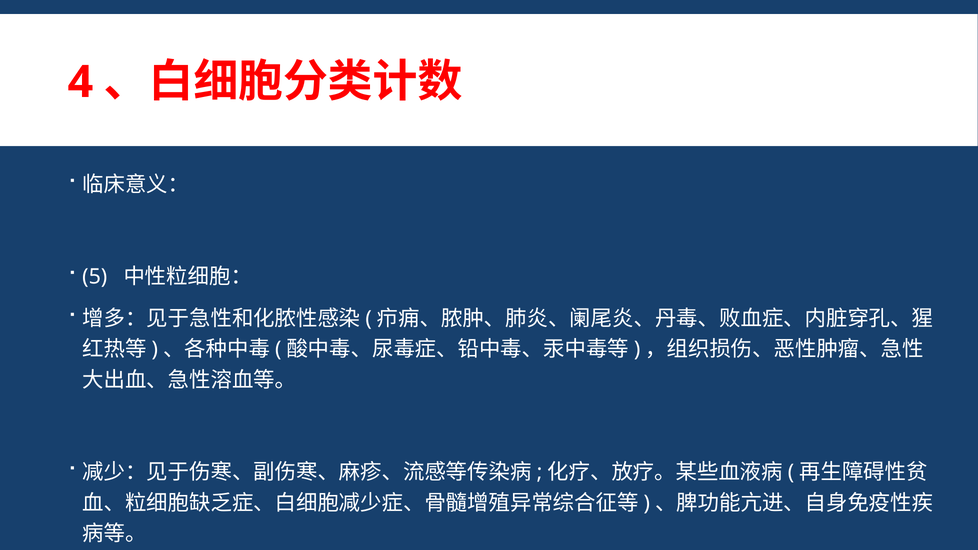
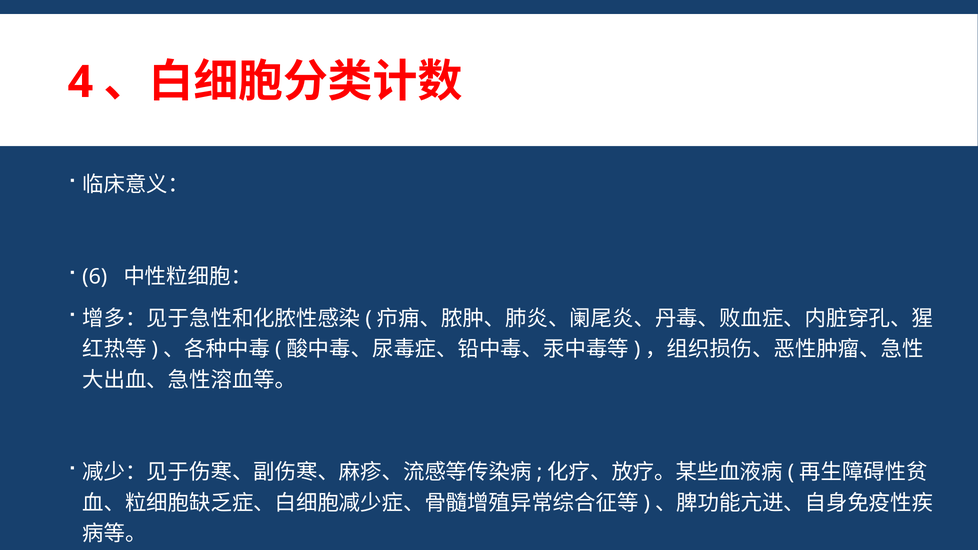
5: 5 -> 6 (95, 277)
